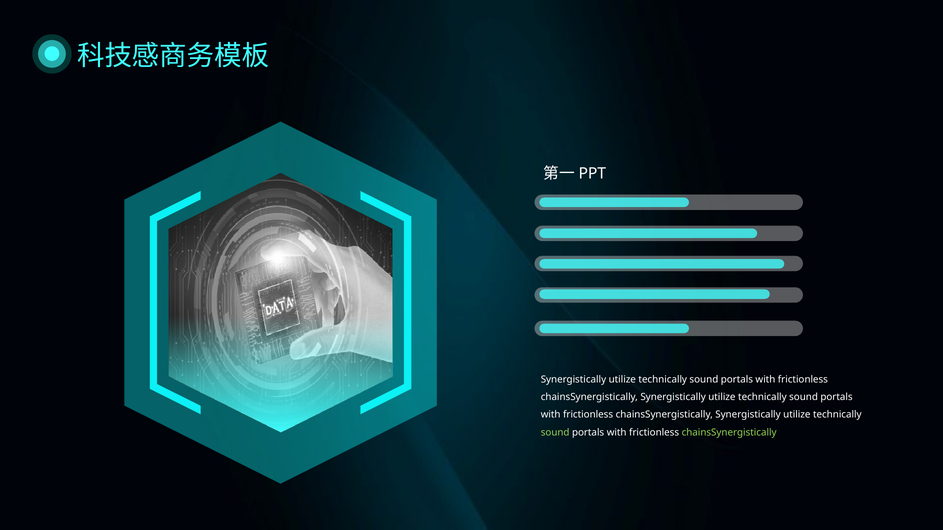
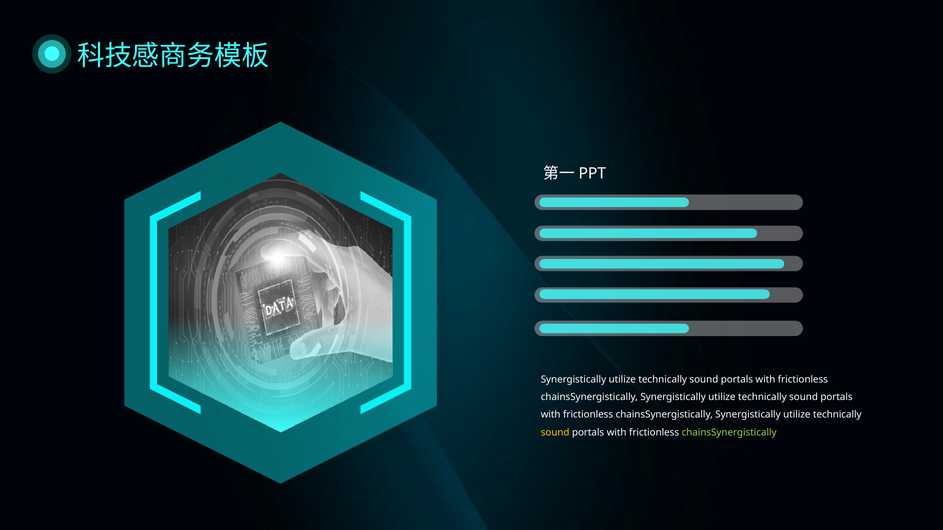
sound colour: light green -> yellow (555, 433)
